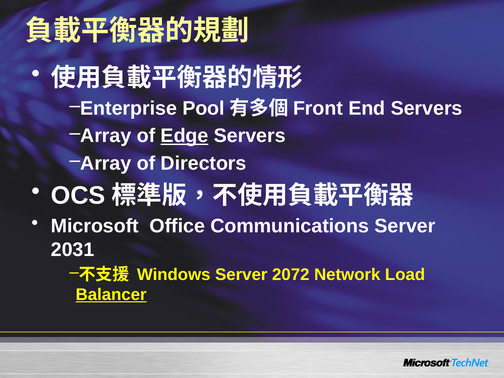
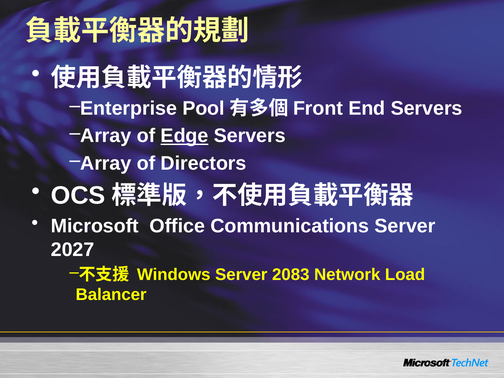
2031: 2031 -> 2027 (73, 250)
2072: 2072 -> 2083 (291, 275)
Balancer underline: present -> none (111, 295)
